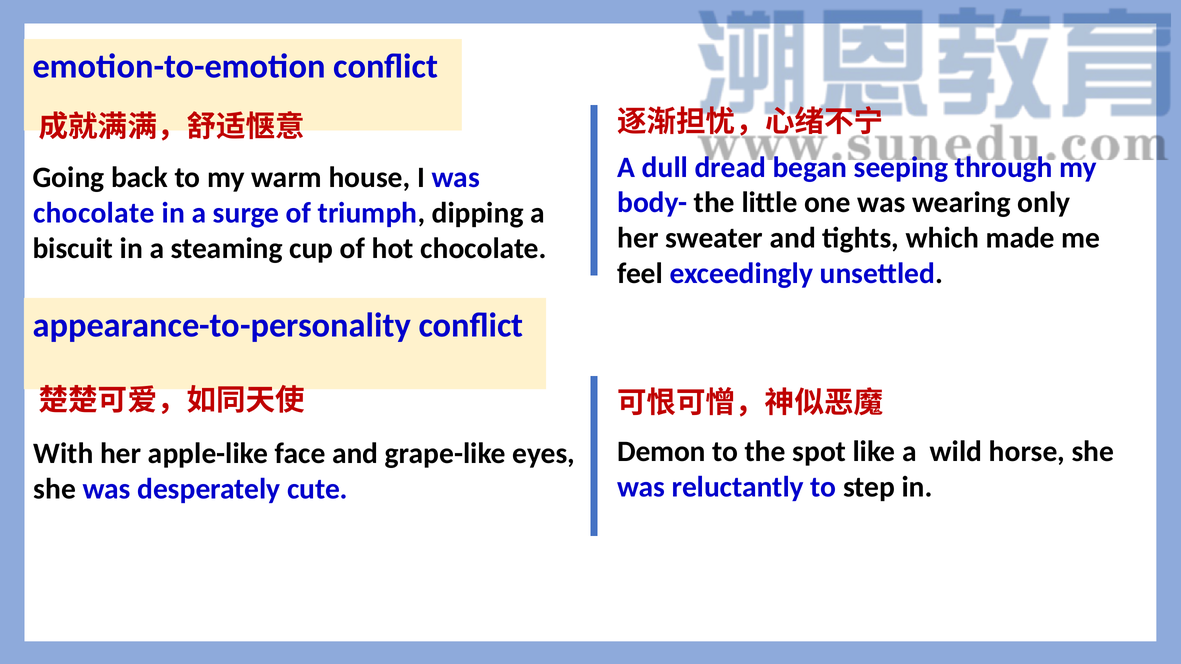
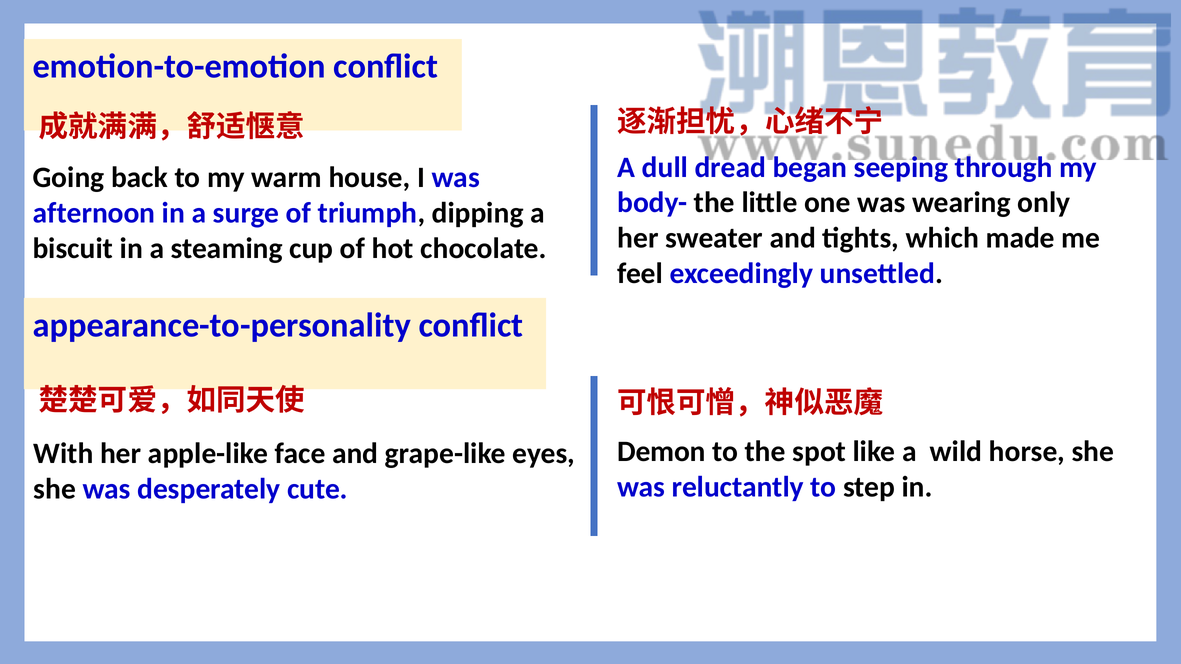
chocolate: chocolate -> afternoon (94, 213)
